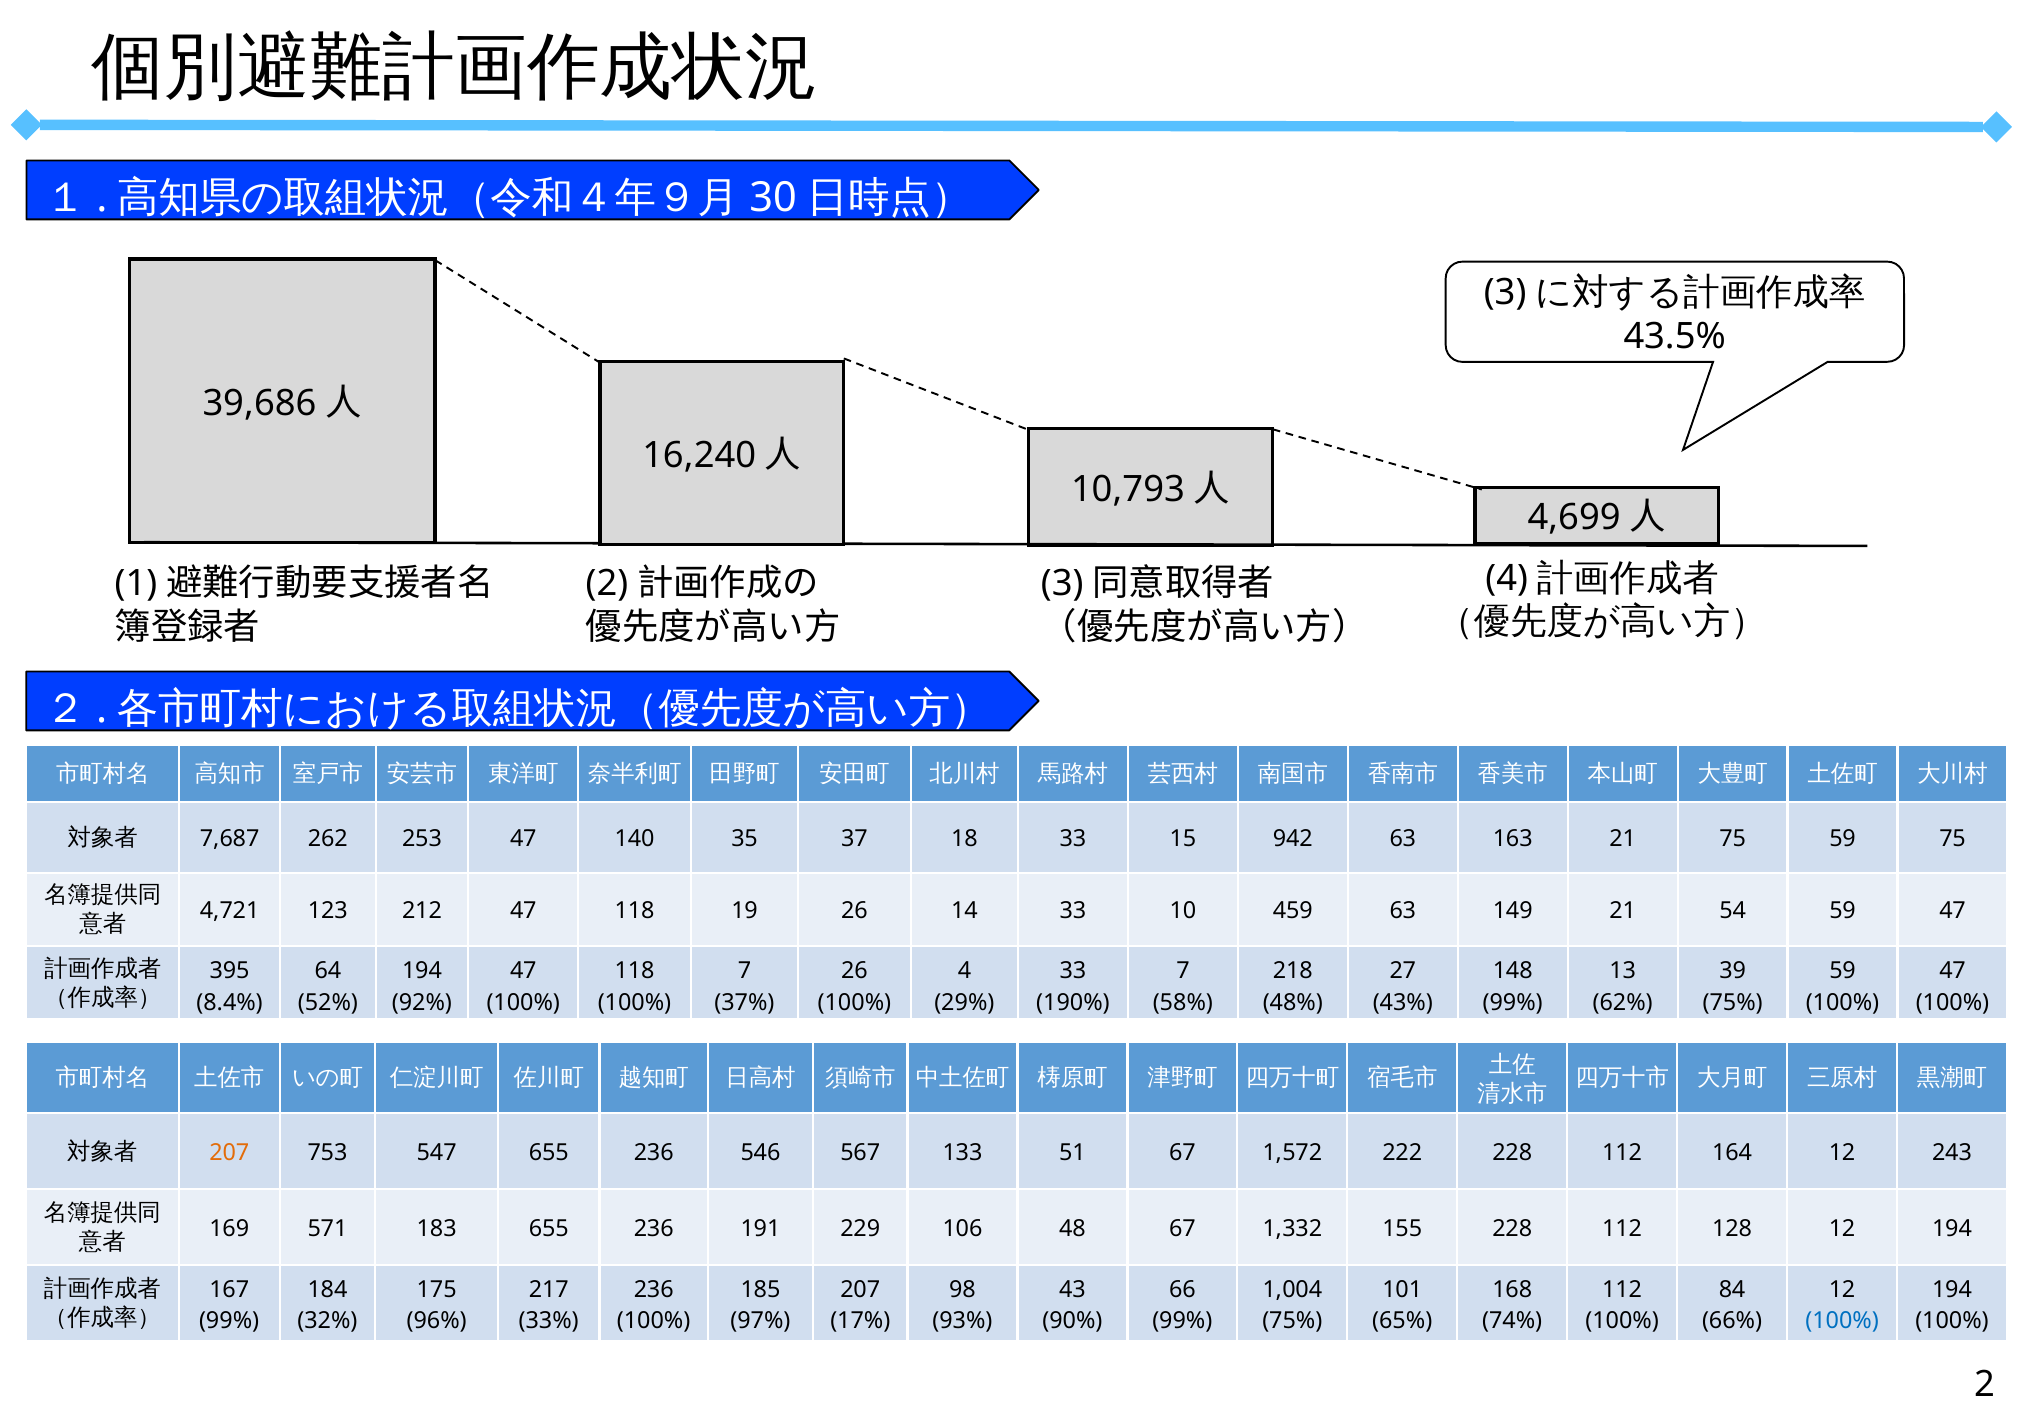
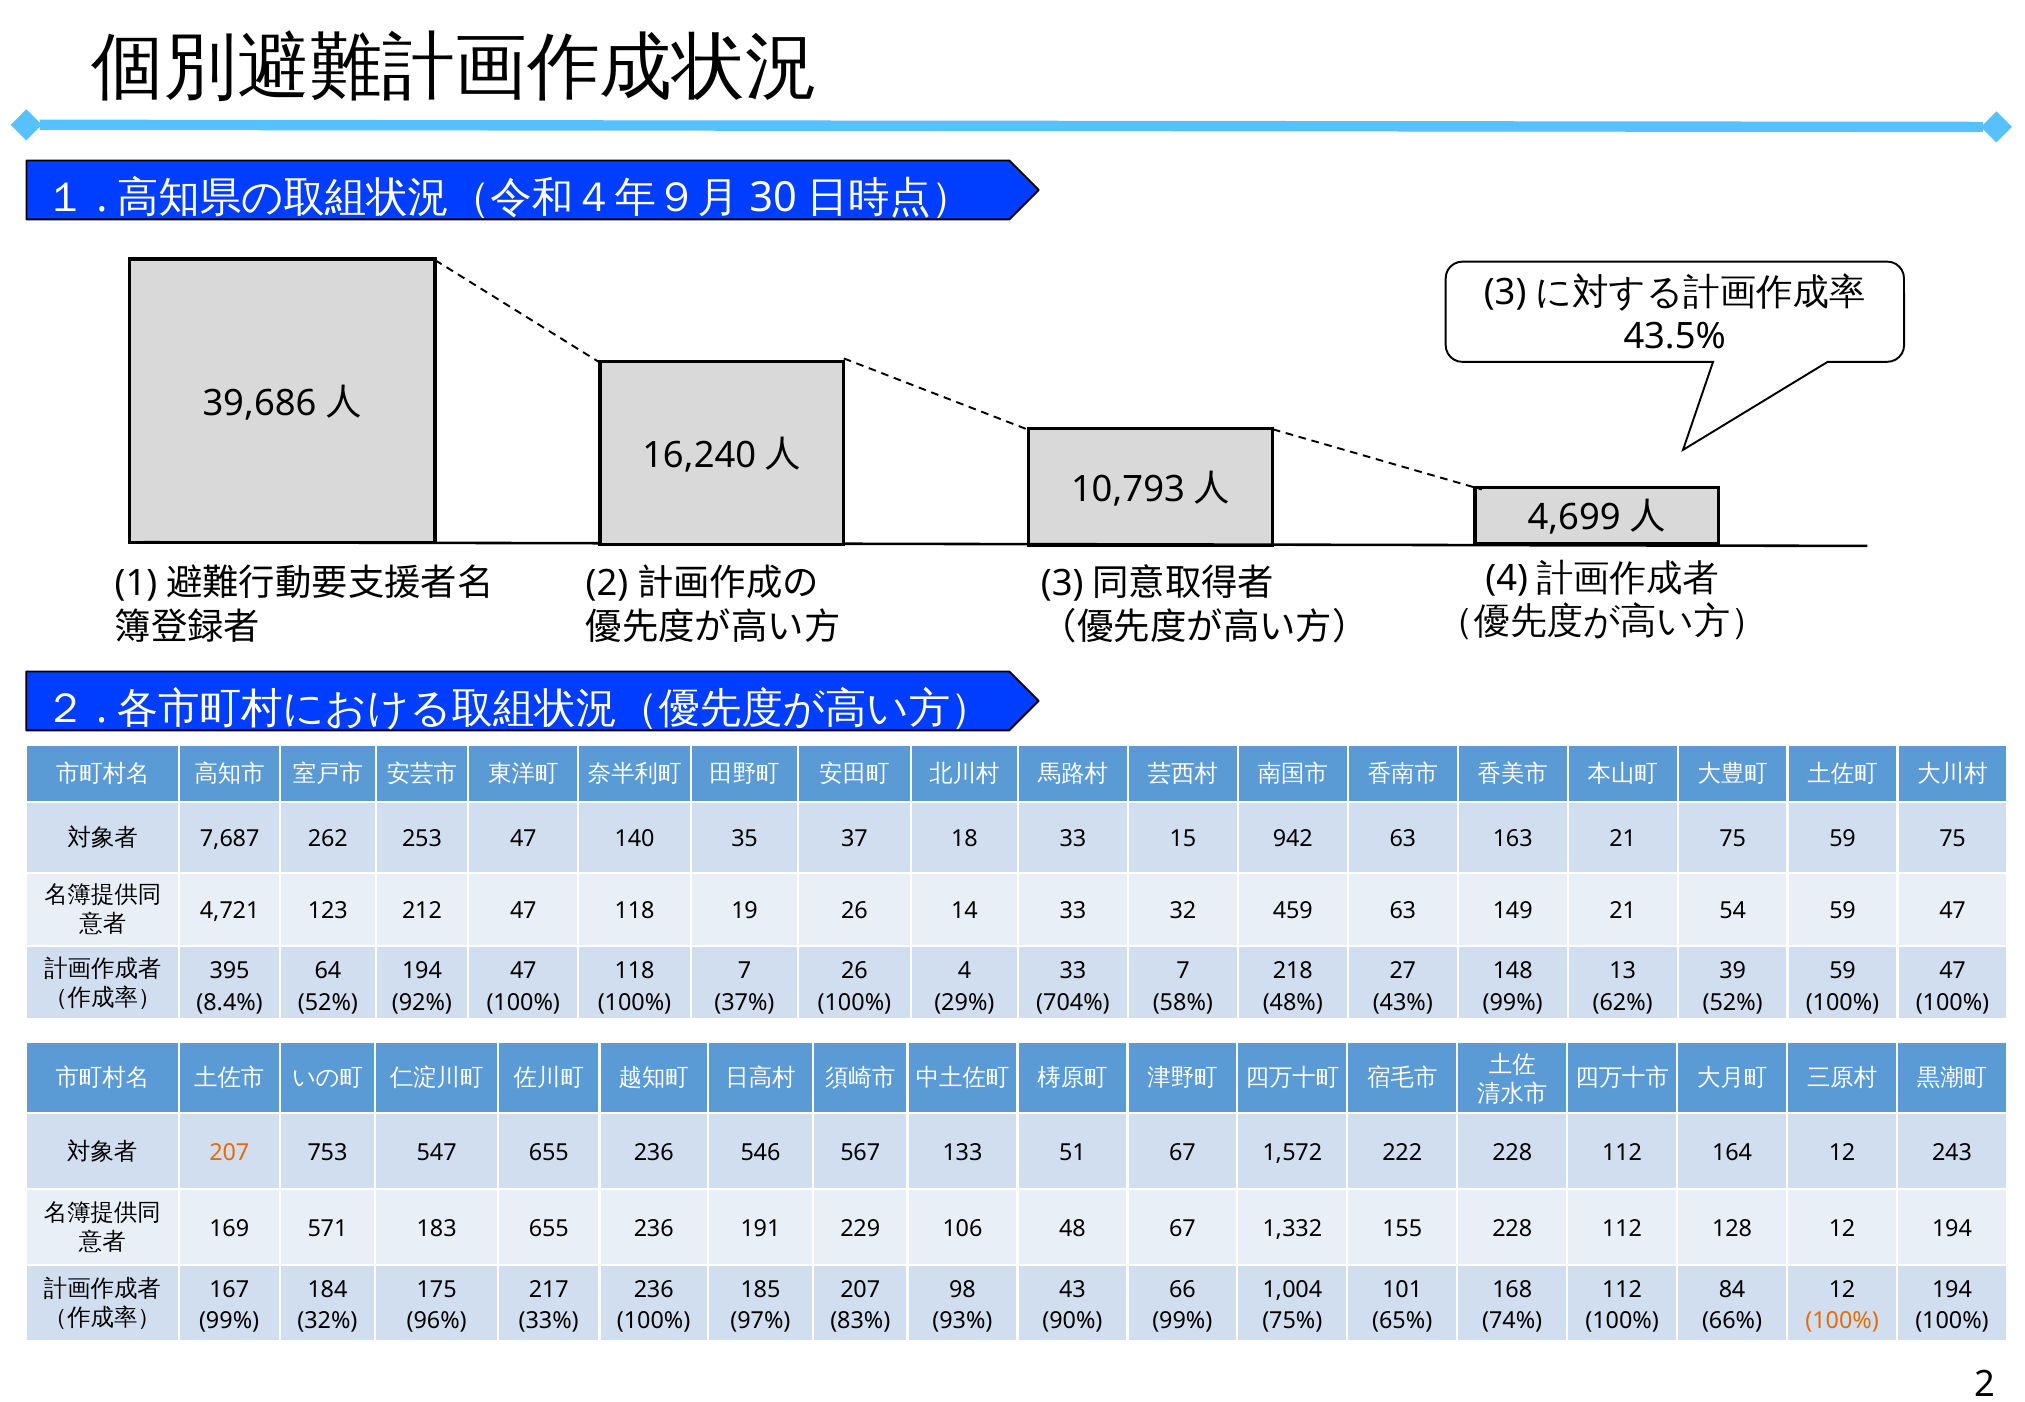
10: 10 -> 32 (1183, 911)
190%: 190% -> 704% (1073, 1002)
75%: 75% -> 52% (1733, 1002)
17%: 17% -> 83% (860, 1321)
100% colour: blue -> orange (1842, 1321)
